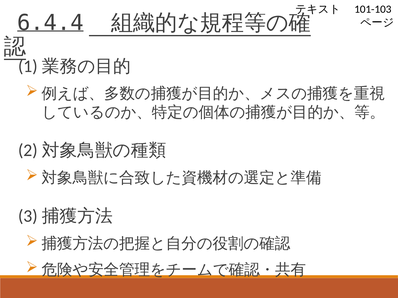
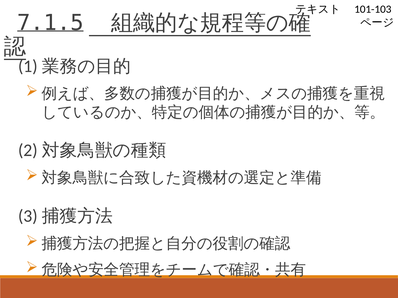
6.4.4: 6.4.4 -> 7.1.5 (50, 23)
